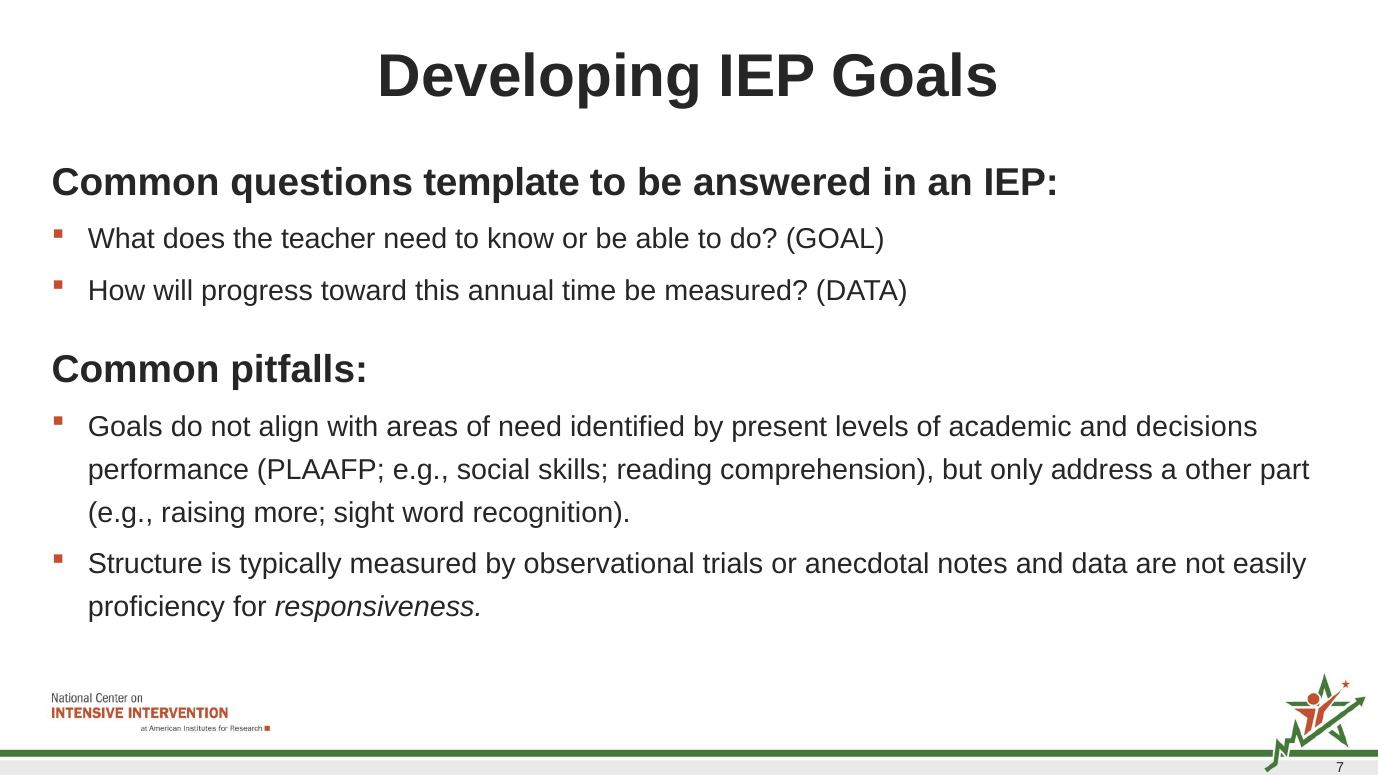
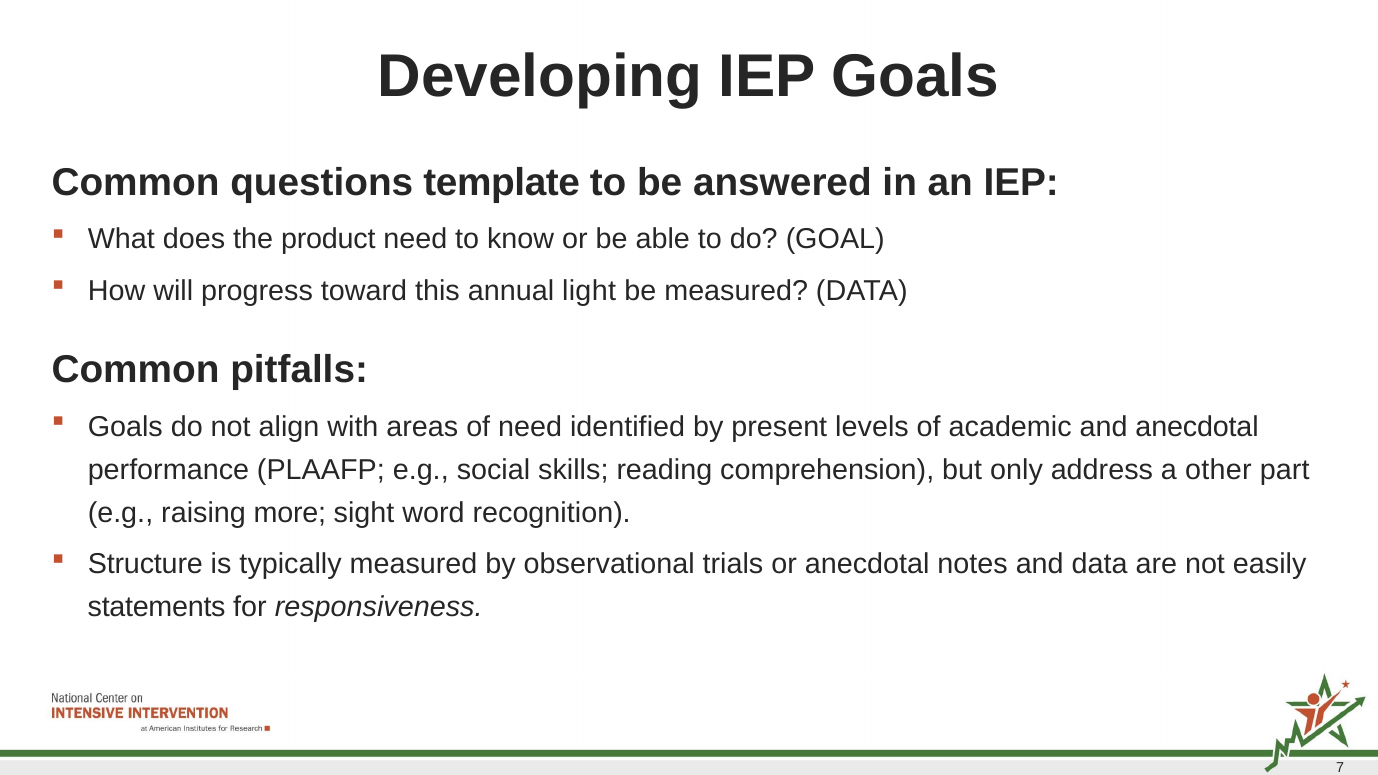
teacher: teacher -> product (328, 239)
time: time -> light (589, 291)
and decisions: decisions -> anecdotal (1197, 427)
proficiency: proficiency -> statements (157, 608)
